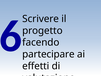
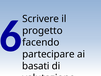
effetti: effetti -> basati (36, 66)
